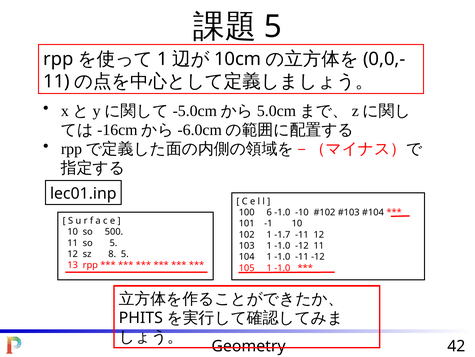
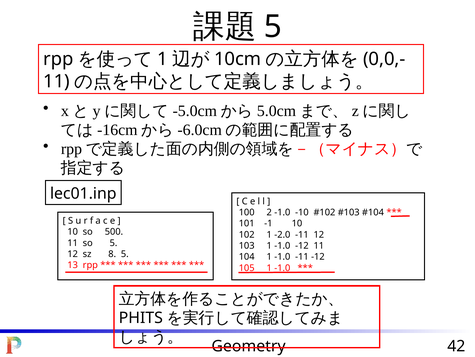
6: 6 -> 2 (269, 212)
-1.7: -1.7 -> -2.0 (282, 234)
